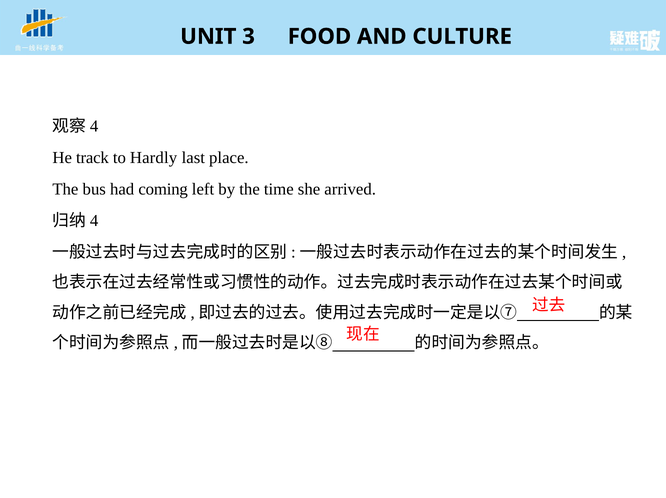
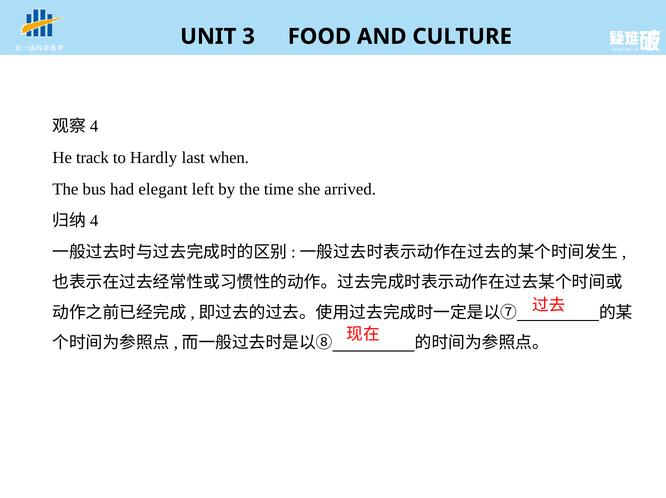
place: place -> when (229, 158)
coming: coming -> elegant (163, 189)
